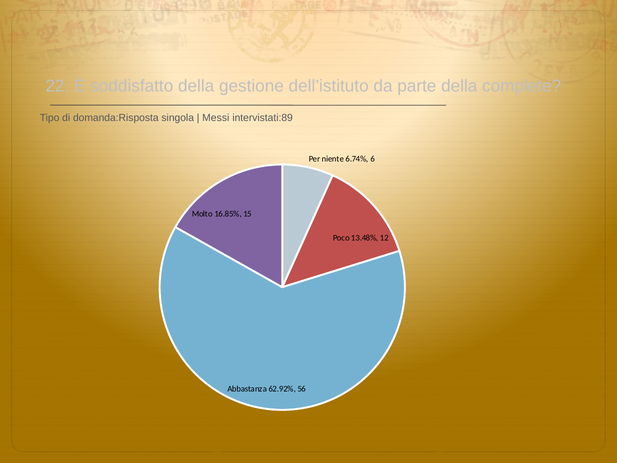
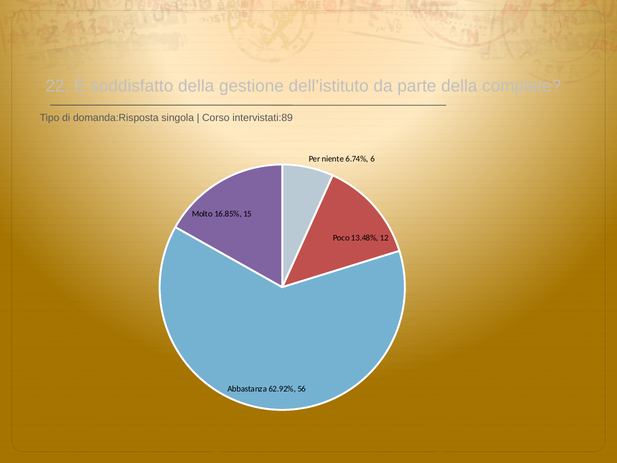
Messi: Messi -> Corso (216, 118)
